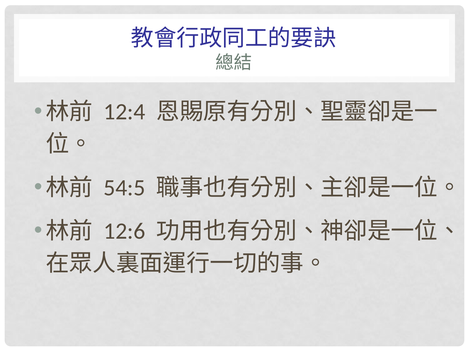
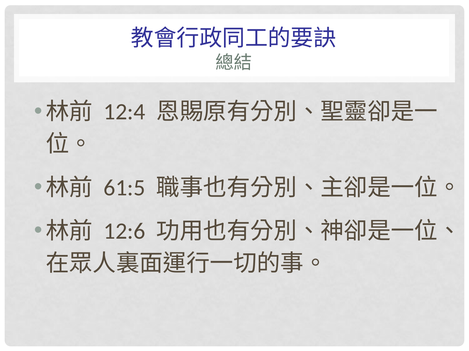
54:5: 54:5 -> 61:5 (124, 188)
